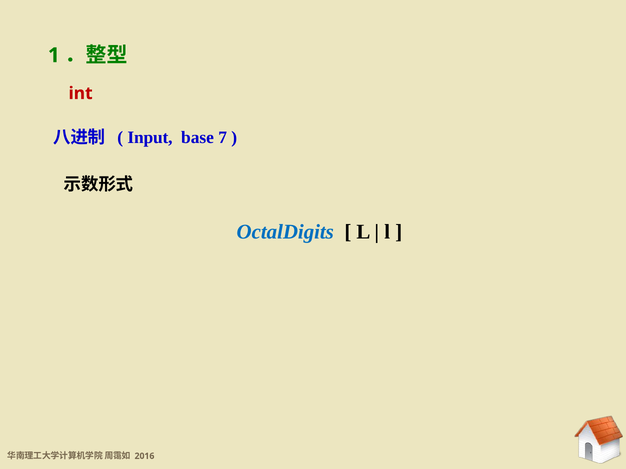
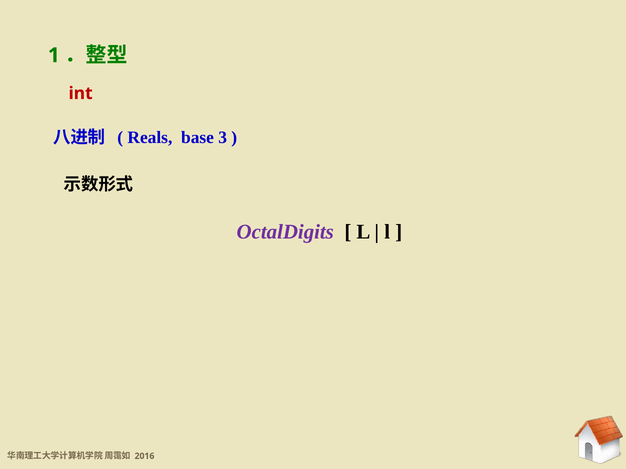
Input: Input -> Reals (150, 138)
7: 7 -> 3 (223, 138)
OctalDigits colour: blue -> purple (285, 232)
